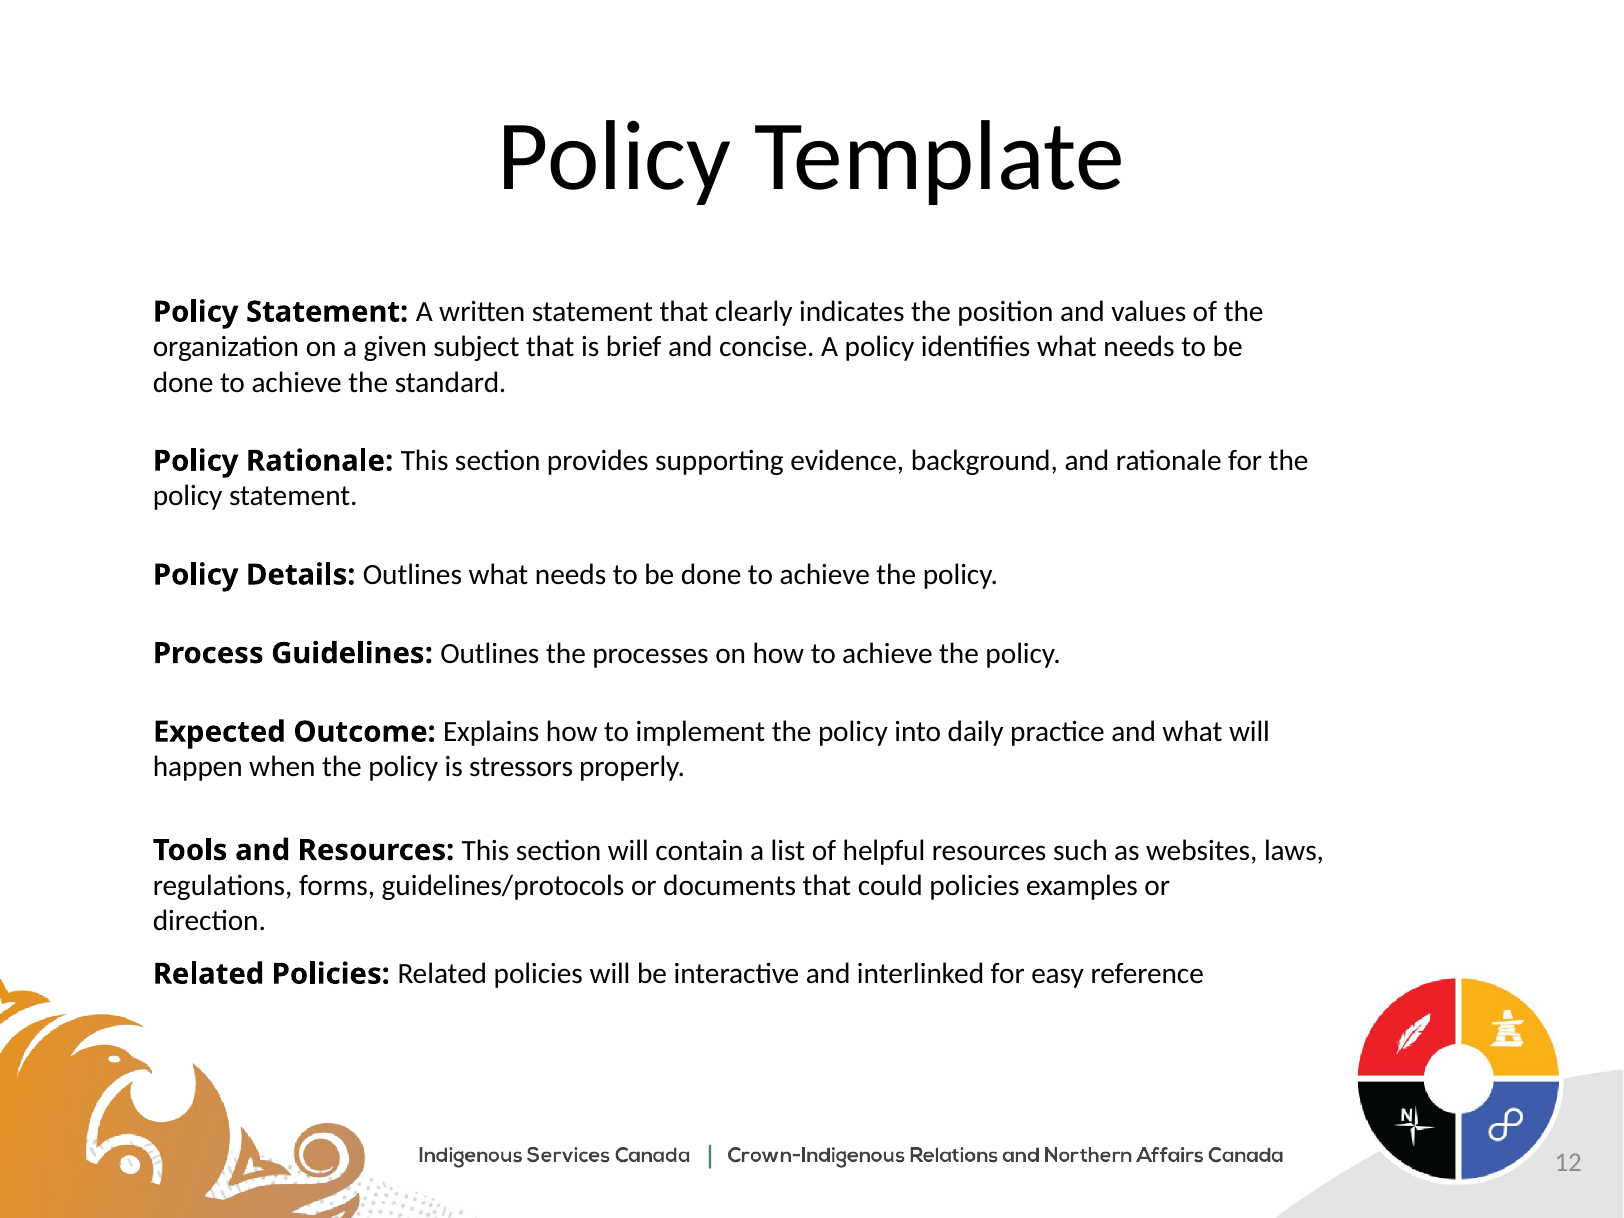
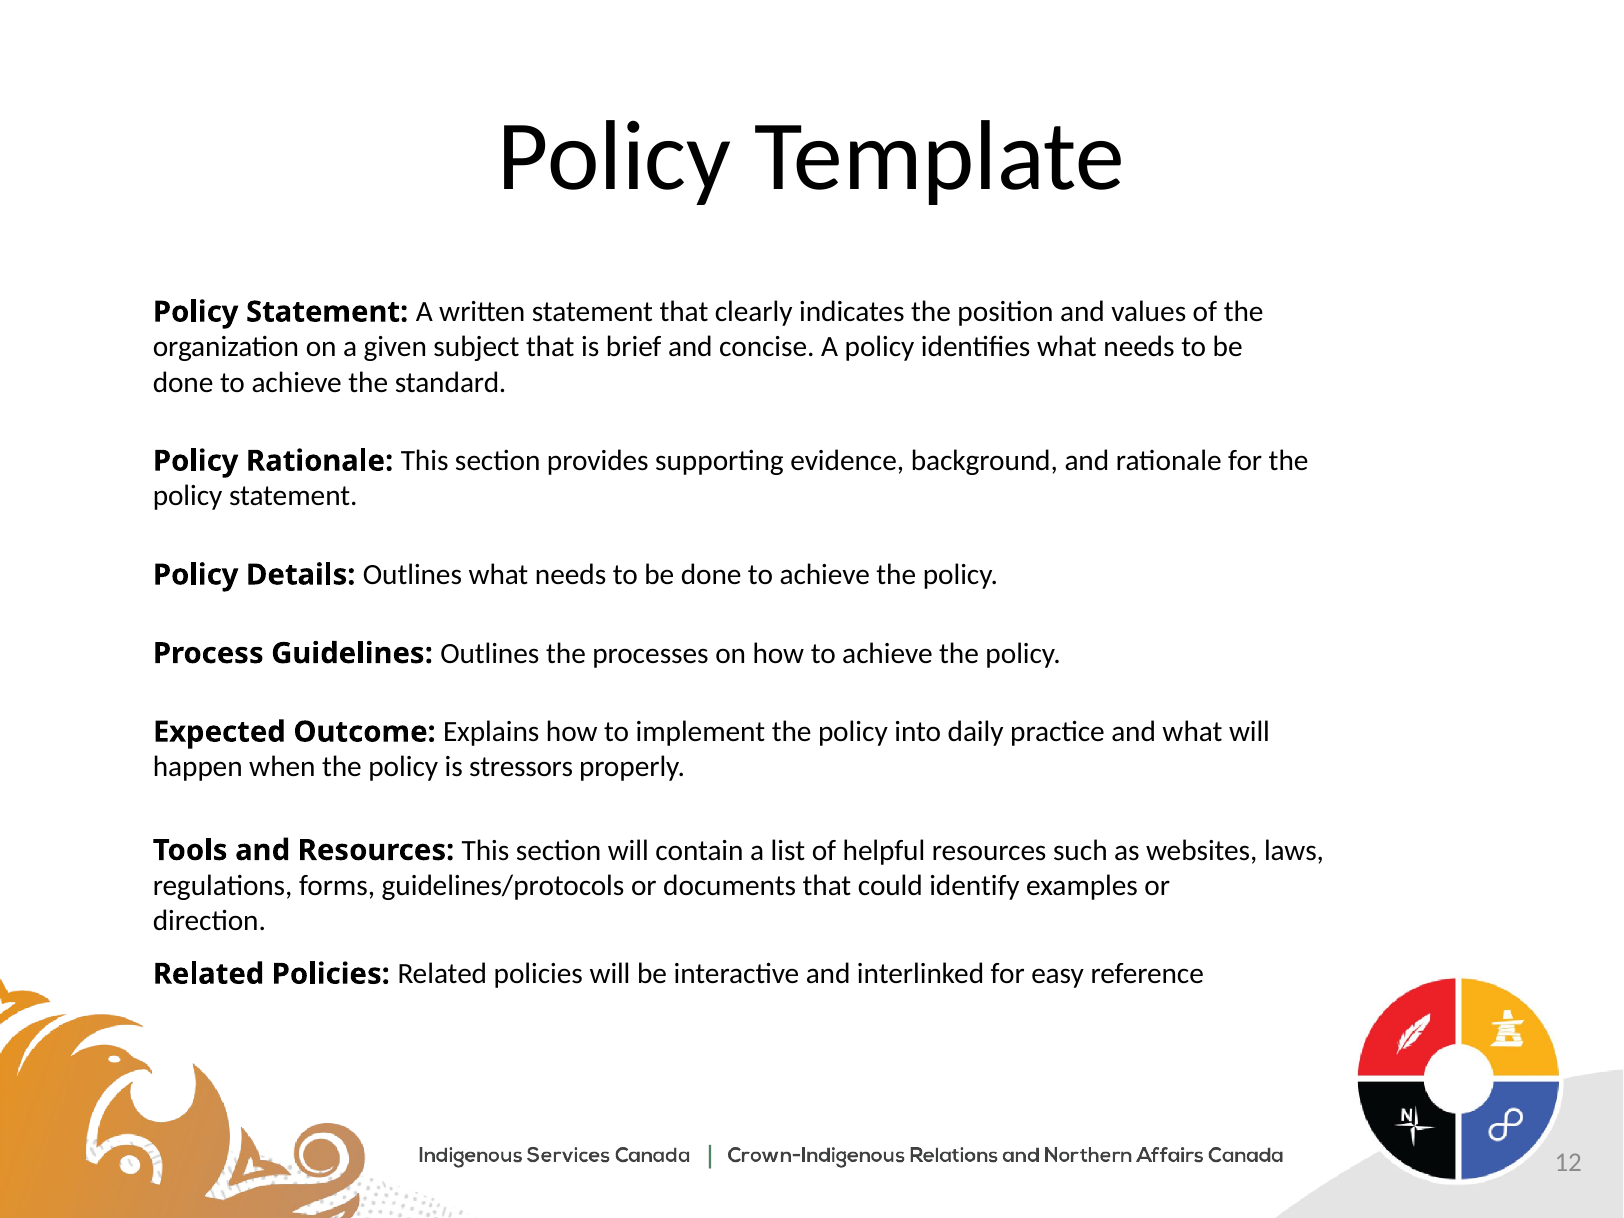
could policies: policies -> identify (975, 886)
